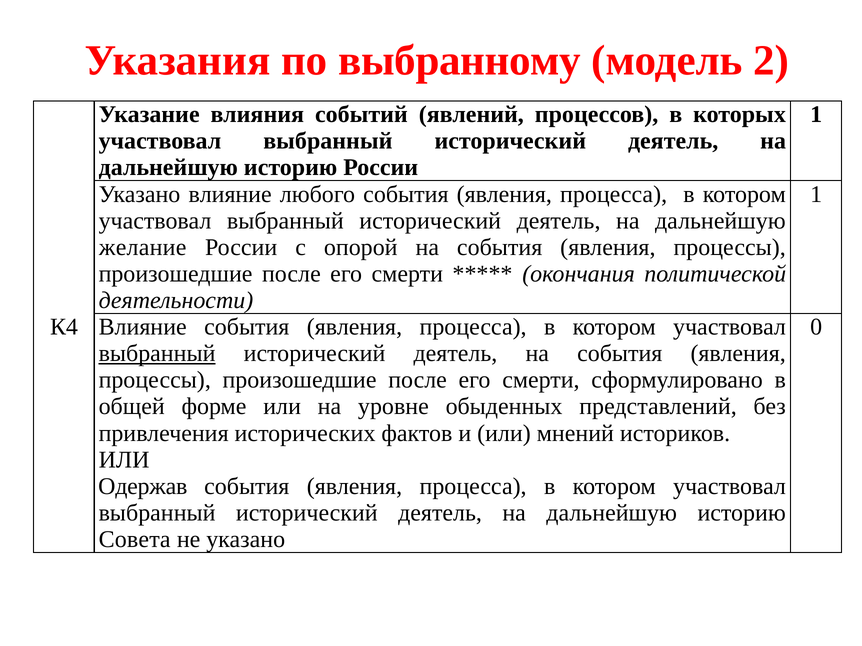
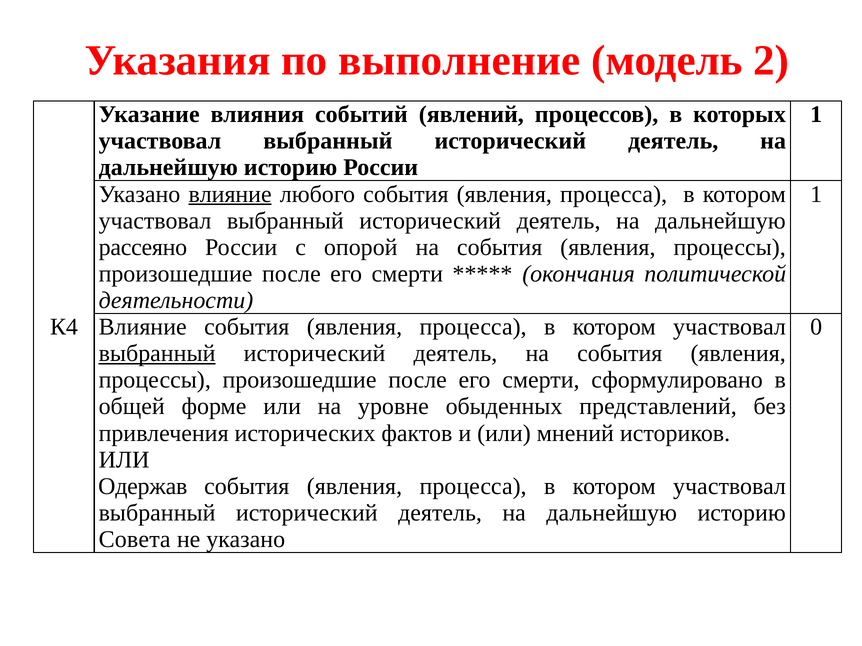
выбранному: выбранному -> выполнение (459, 61)
влияние underline: none -> present (230, 194)
желание: желание -> рассеяно (143, 247)
